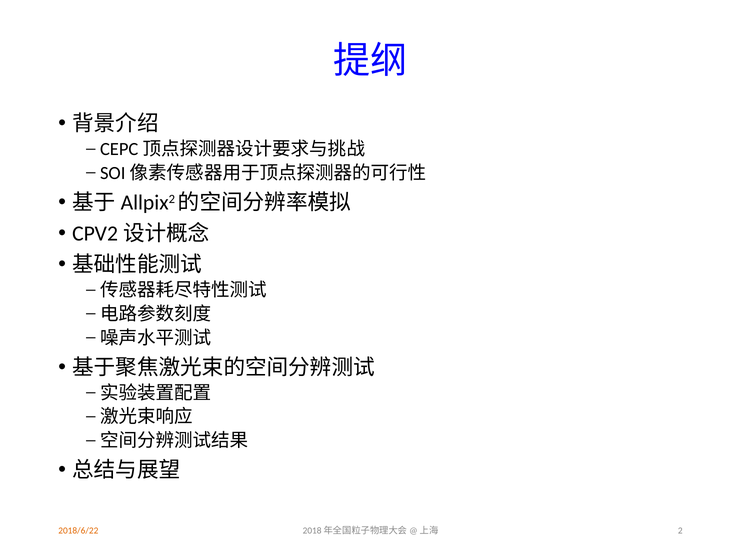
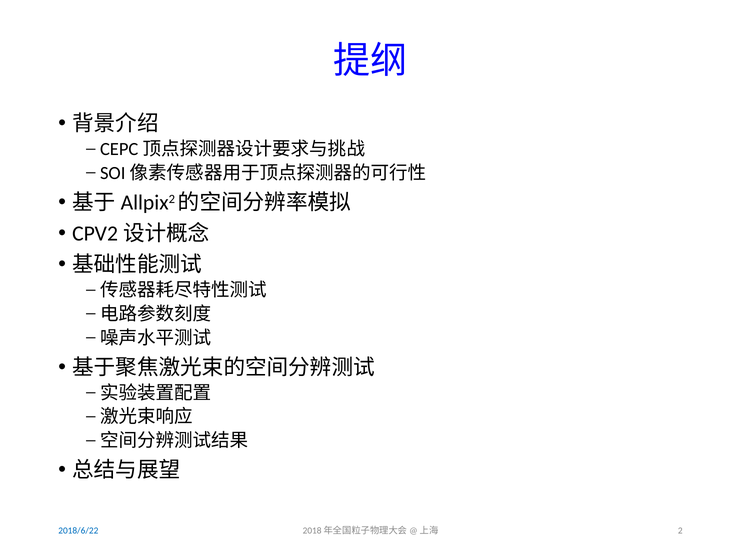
2018/6/22 colour: orange -> blue (78, 531)
